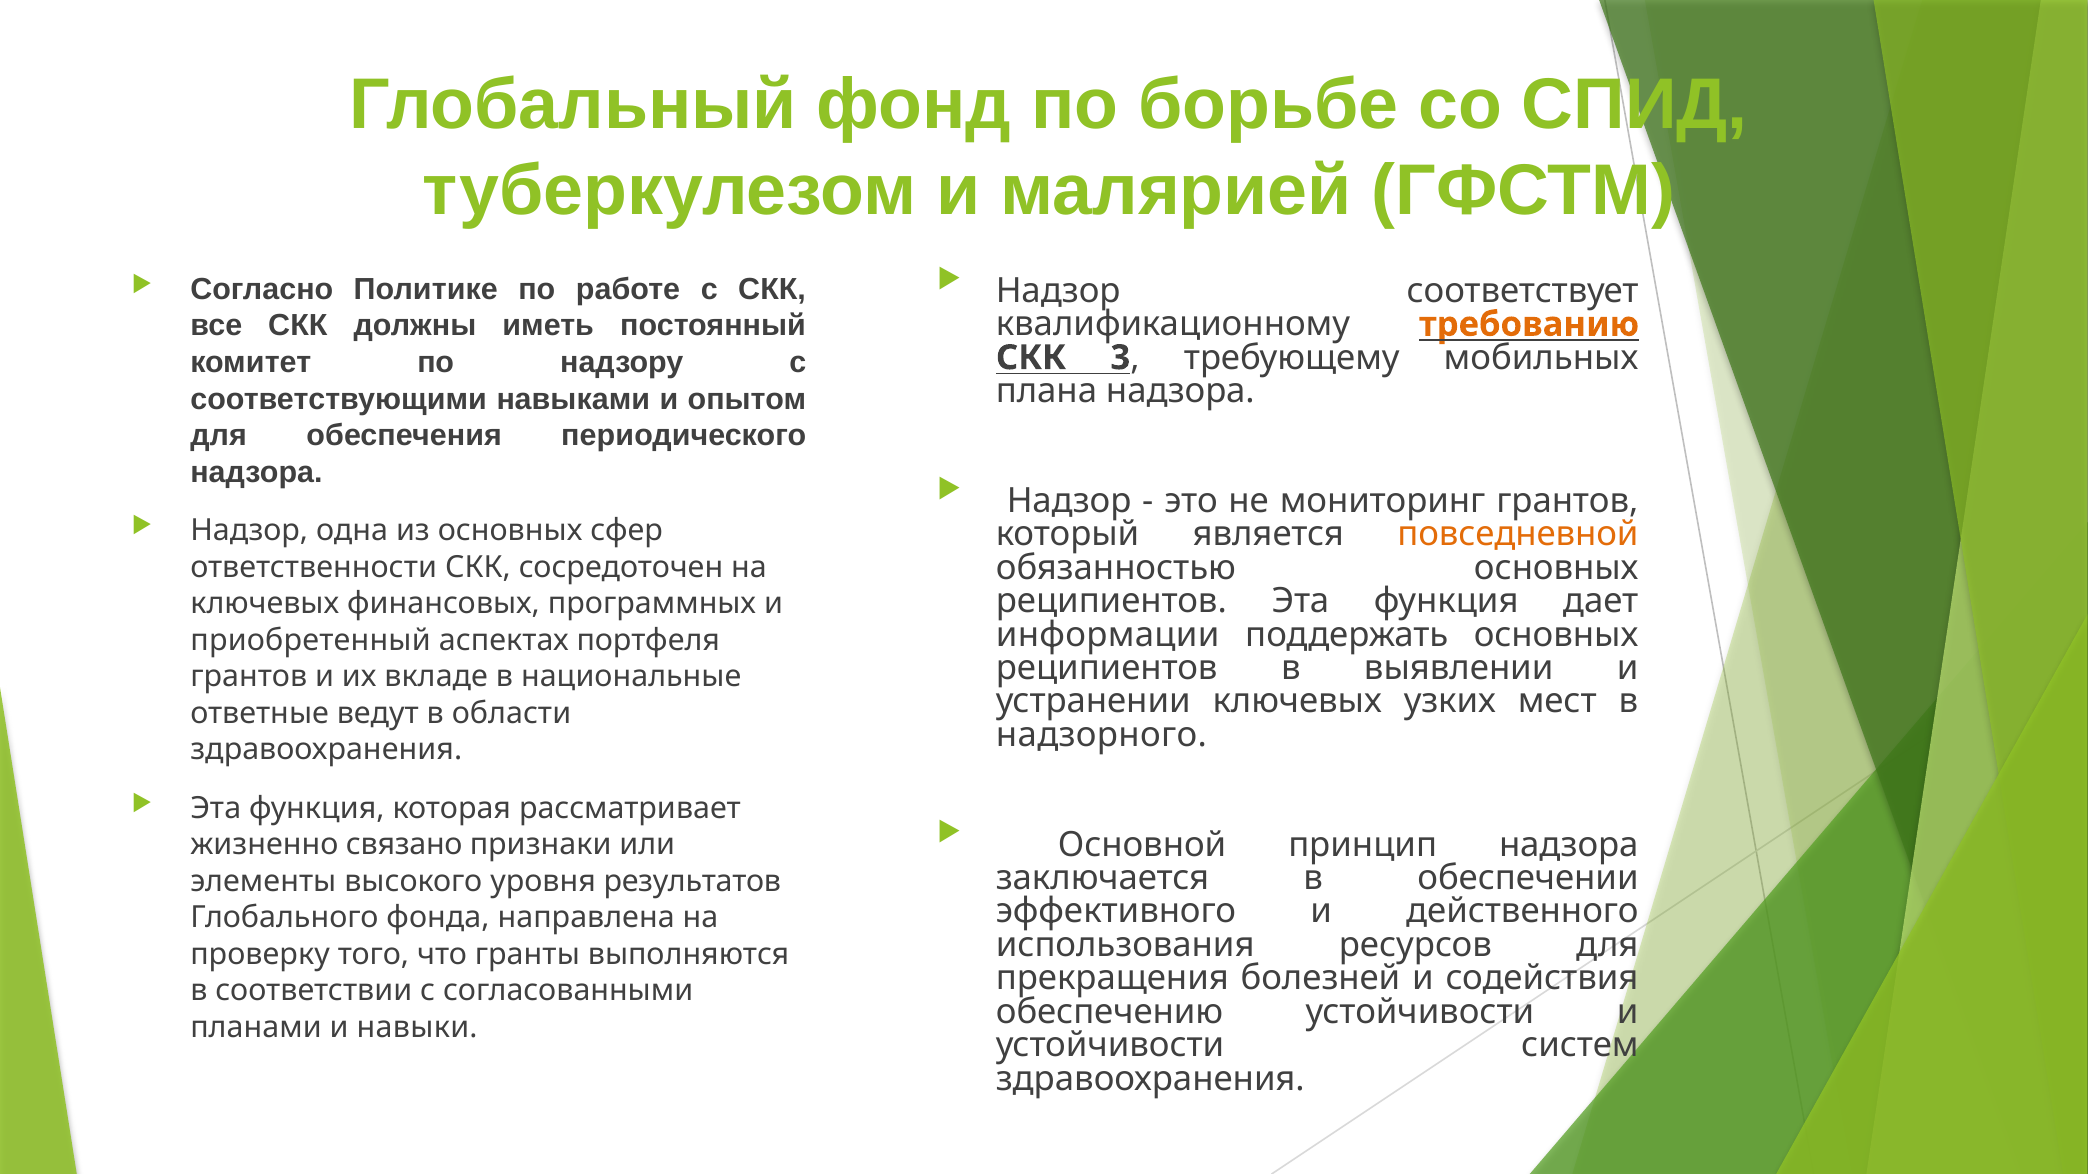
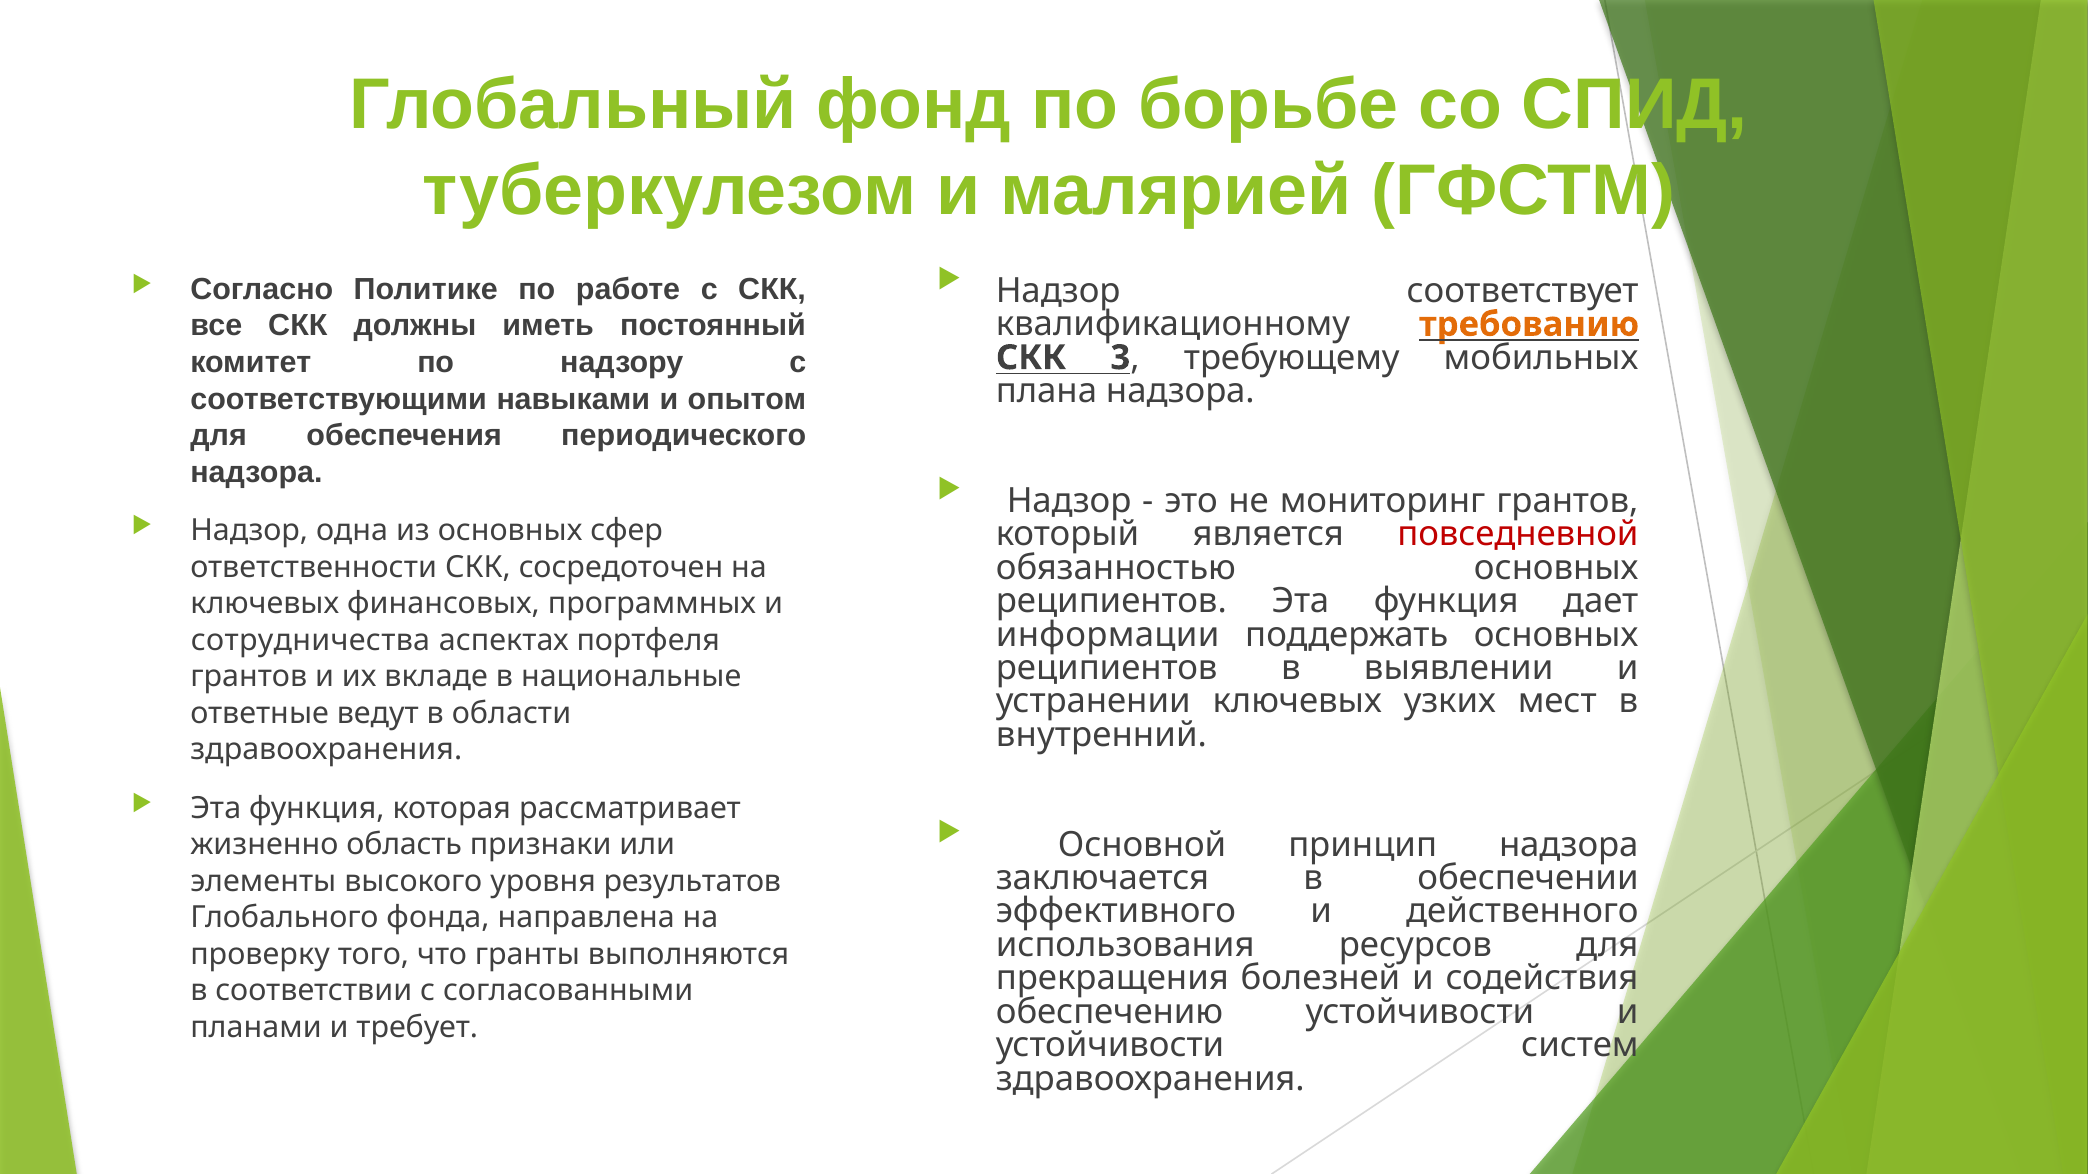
повседневной colour: orange -> red (1518, 535)
приобретенный: приобретенный -> сотрудничества (311, 640)
надзорного: надзорного -> внутренний (1102, 735)
связано: связано -> область (404, 845)
навыки: навыки -> требует (417, 1028)
